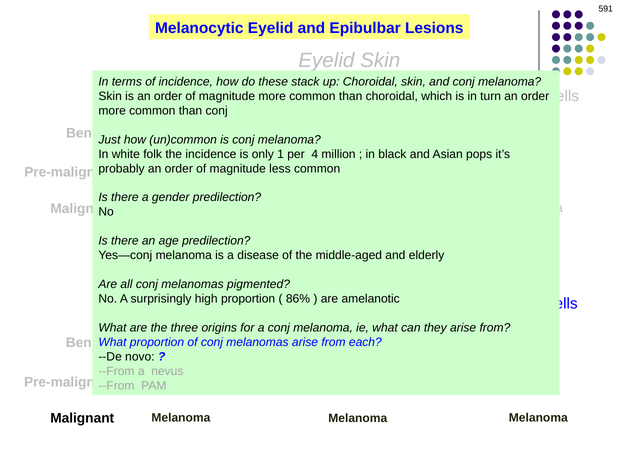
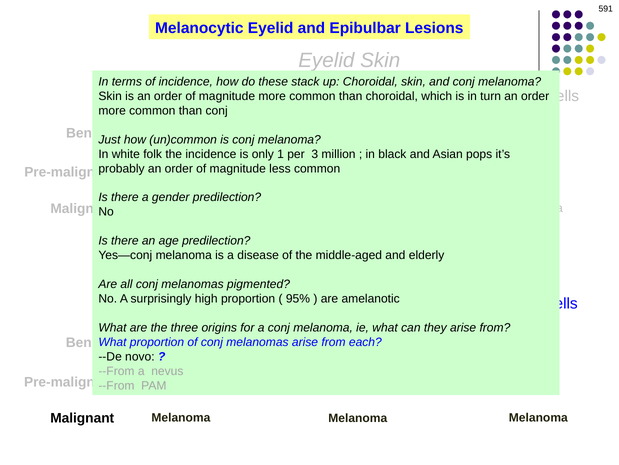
4: 4 -> 3 (315, 154)
86%: 86% -> 95% (298, 298)
